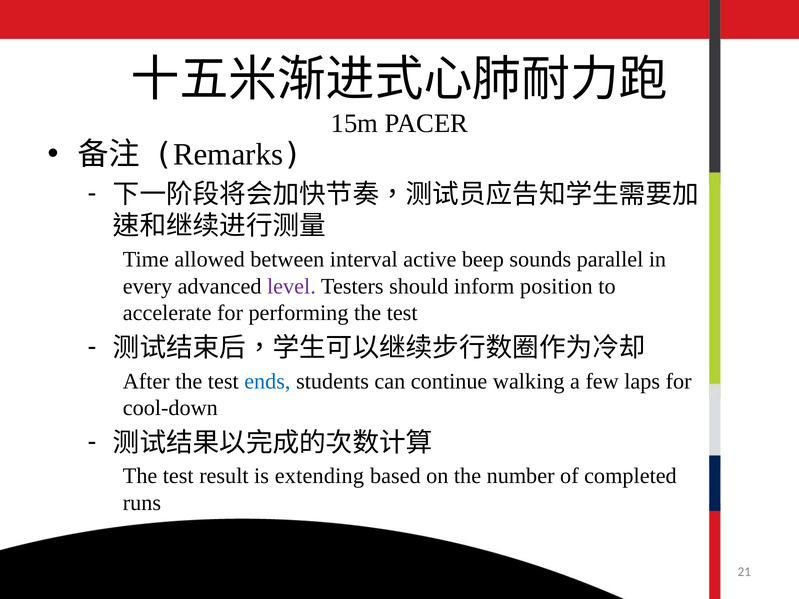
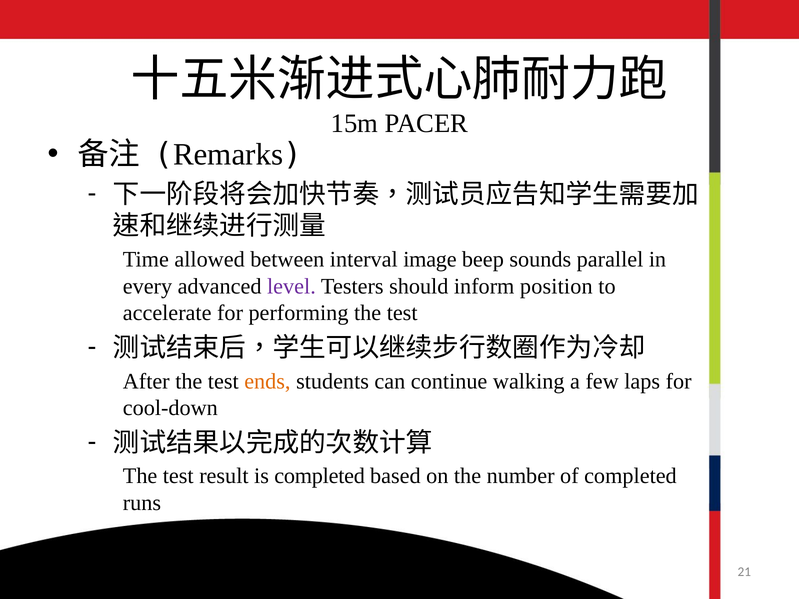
active: active -> image (430, 260)
ends colour: blue -> orange (267, 381)
is extending: extending -> completed (320, 476)
